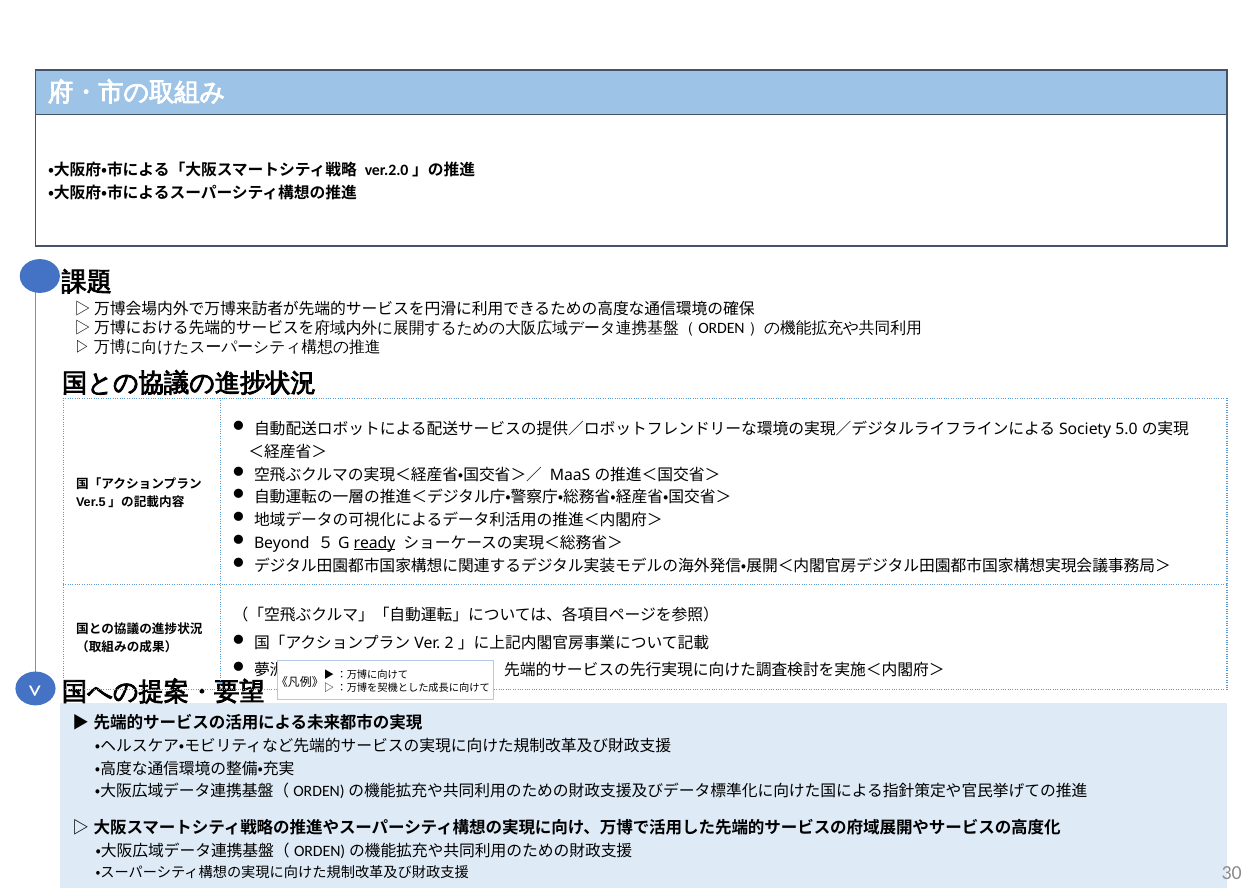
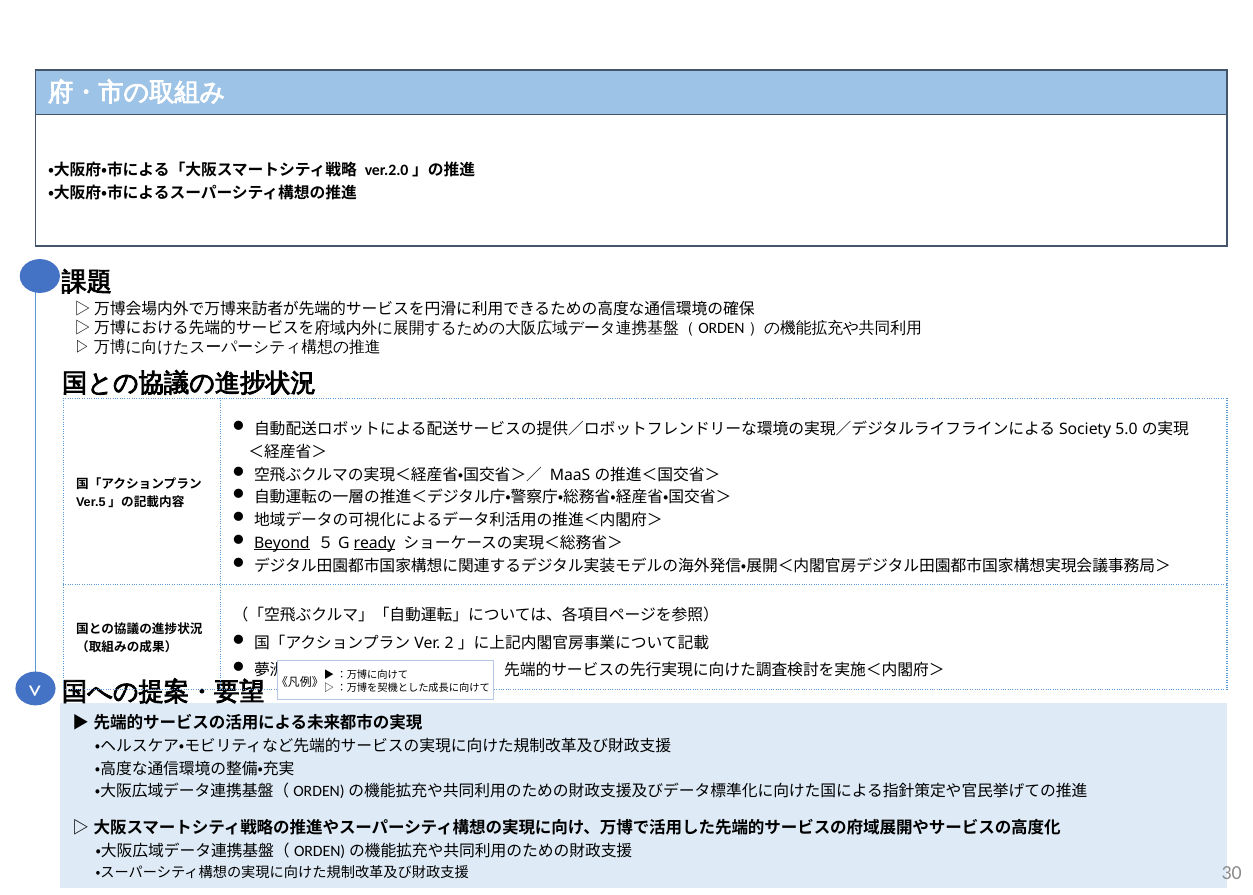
Beyond underline: none -> present (282, 543)
